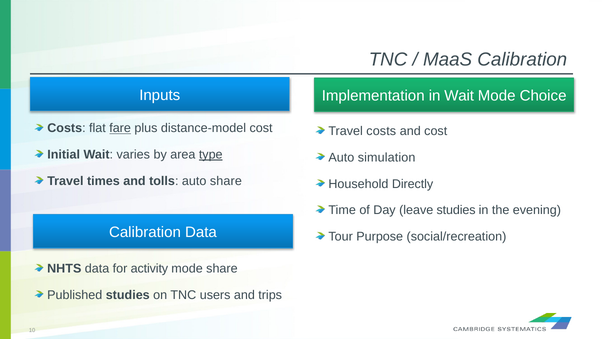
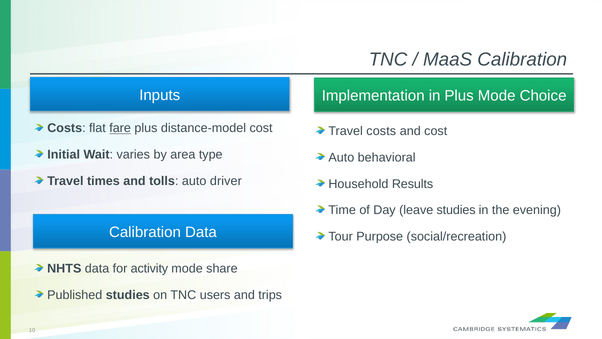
in Wait: Wait -> Plus (459, 96)
type underline: present -> none (211, 155)
simulation: simulation -> behavioral (387, 157)
auto share: share -> driver (226, 181)
Directly: Directly -> Results (413, 184)
